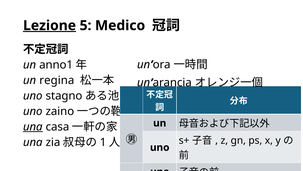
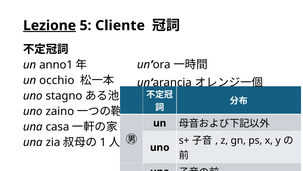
Medico: Medico -> Cliente (120, 25)
regina: regina -> occhio (57, 80)
una underline: present -> none (33, 126)
